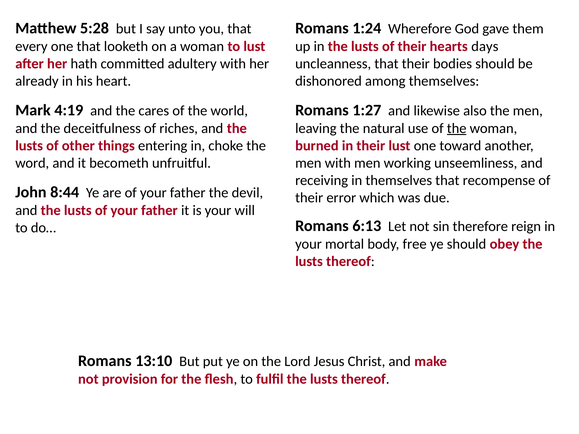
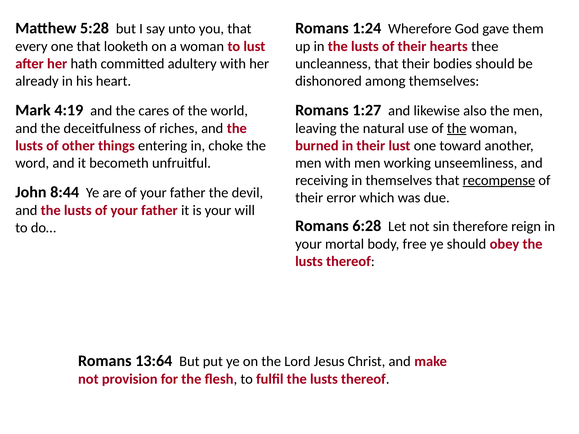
days: days -> thee (485, 46)
recompense underline: none -> present (499, 180)
6:13: 6:13 -> 6:28 (367, 226)
13:10: 13:10 -> 13:64 (154, 361)
